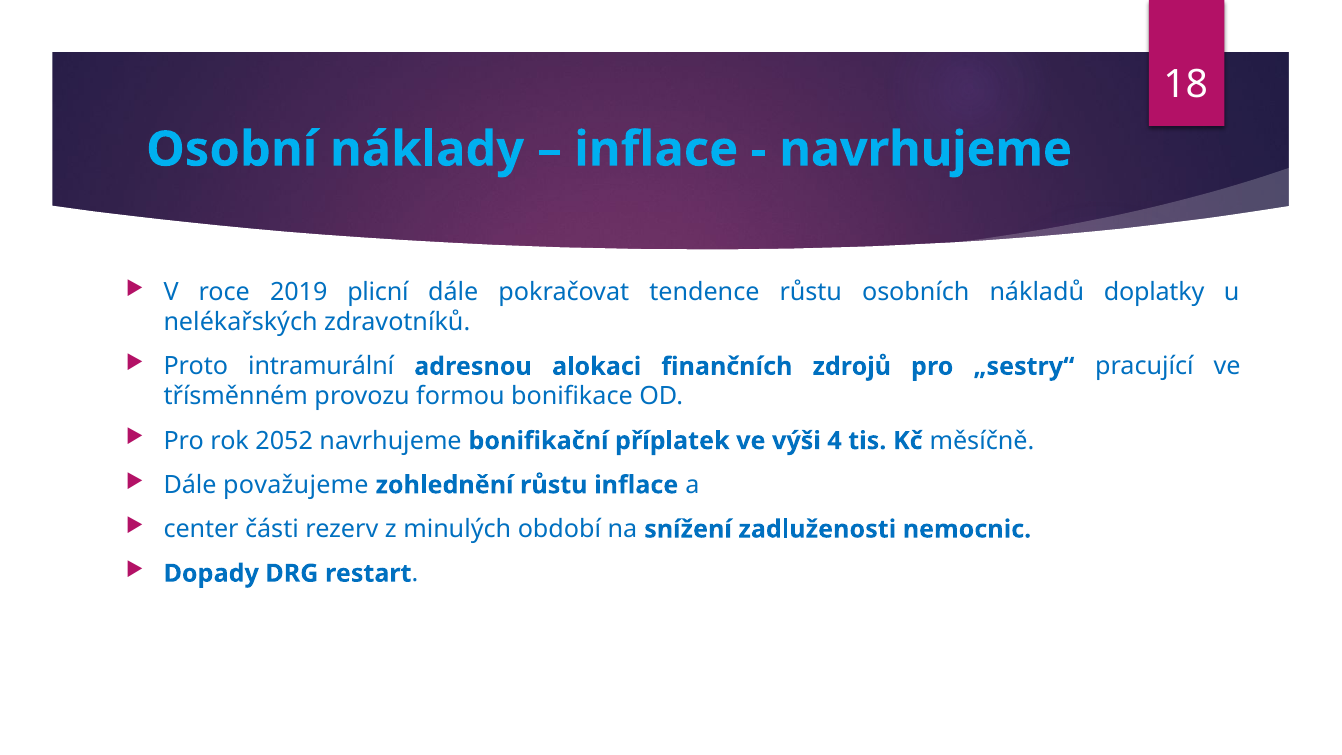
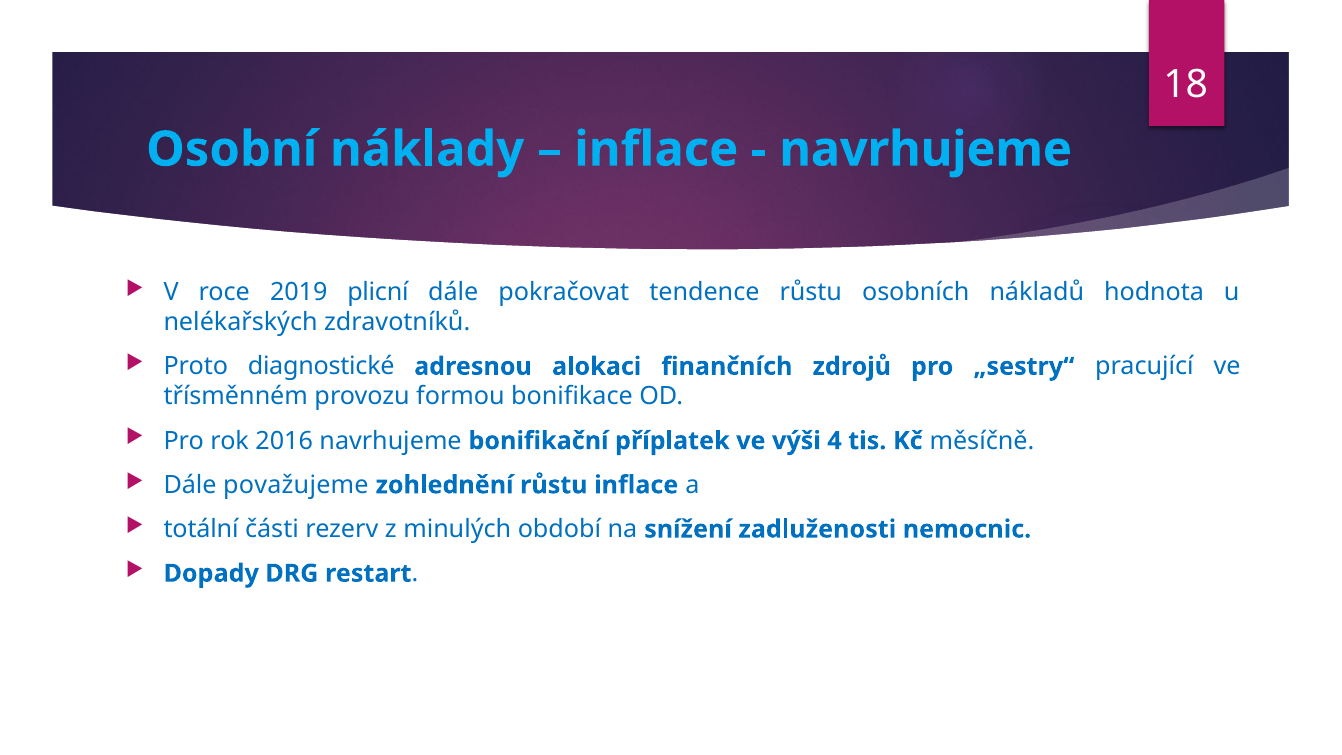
doplatky: doplatky -> hodnota (1154, 292)
intramurální: intramurální -> diagnostické (321, 366)
2052: 2052 -> 2016 (284, 441)
center: center -> totální (201, 529)
